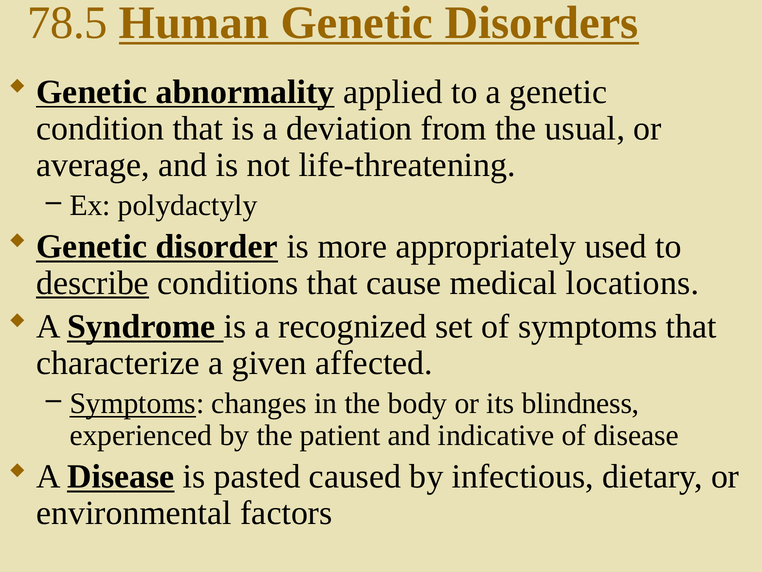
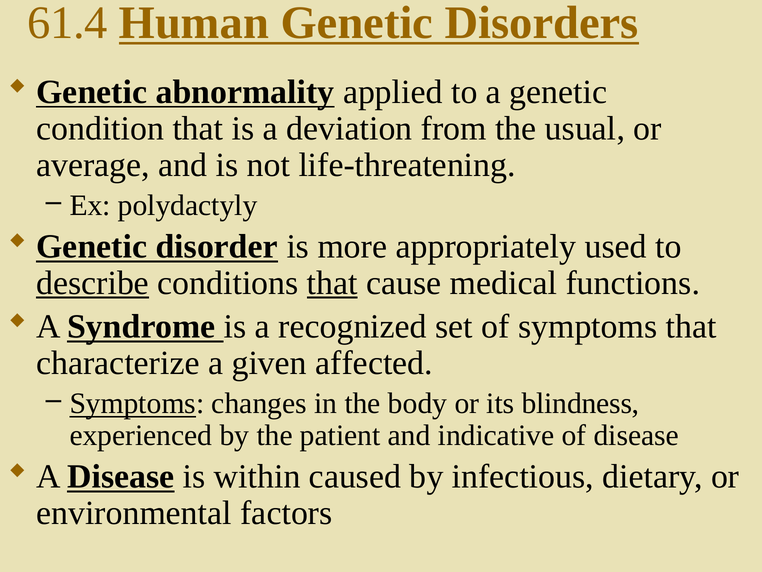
78.5: 78.5 -> 61.4 (68, 23)
that underline: none -> present (332, 283)
locations: locations -> functions (633, 283)
pasted: pasted -> within (257, 476)
